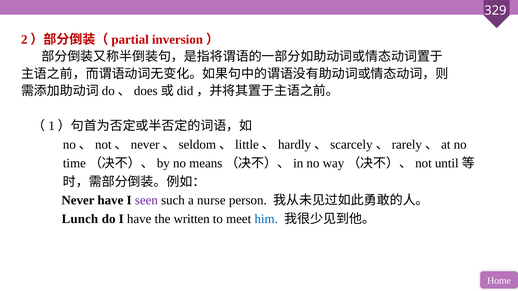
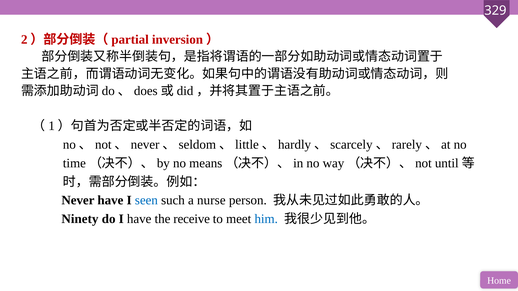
seen colour: purple -> blue (146, 201)
Lunch: Lunch -> Ninety (80, 219)
written: written -> receive (192, 219)
